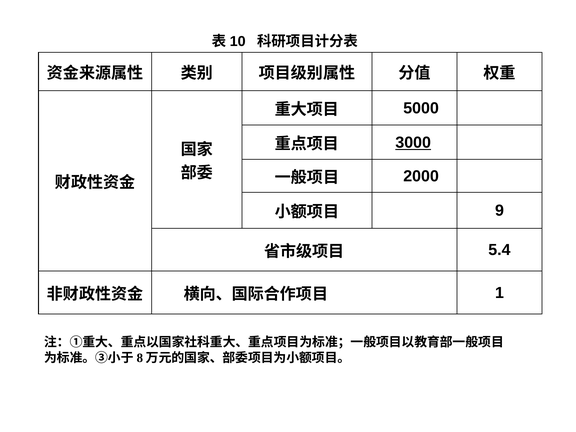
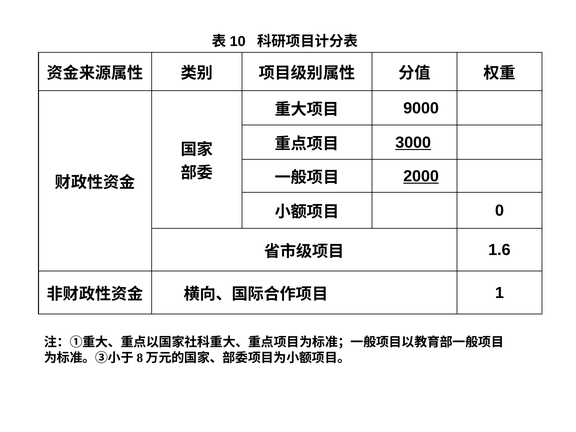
5000: 5000 -> 9000 (421, 108)
2000 underline: none -> present (421, 176)
9: 9 -> 0 (499, 211)
5.4: 5.4 -> 1.6 (499, 250)
